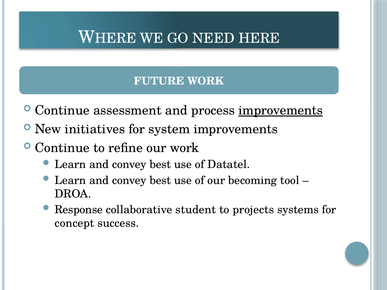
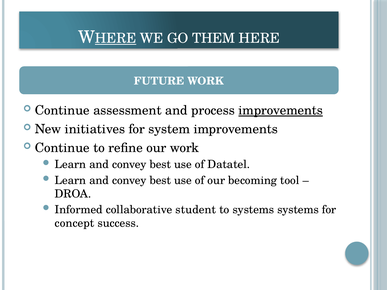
HERE underline: none -> present (116, 38)
NEED: NEED -> THEM (214, 38)
Response: Response -> Informed (79, 210)
to projects: projects -> systems (253, 210)
